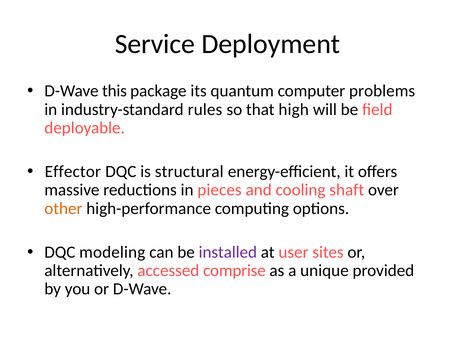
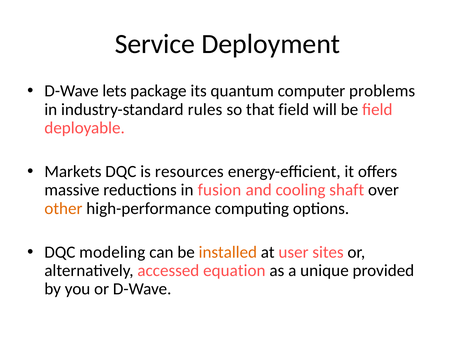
this: this -> lets (114, 91)
that high: high -> field (294, 109)
Effector: Effector -> Markets (73, 172)
structural: structural -> resources (189, 172)
pieces: pieces -> fusion (219, 190)
installed colour: purple -> orange (228, 252)
comprise: comprise -> equation (234, 271)
